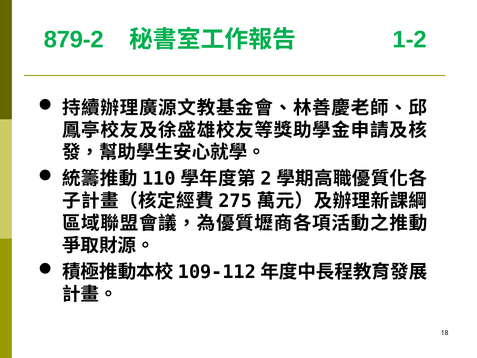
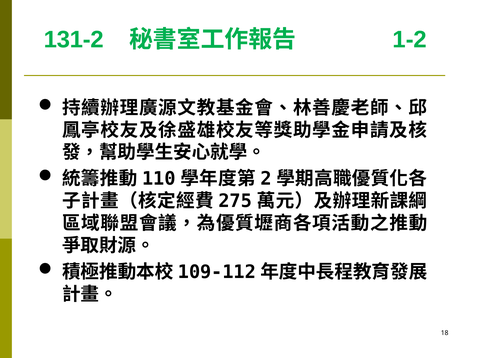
879-2: 879-2 -> 131-2 (74, 40)
